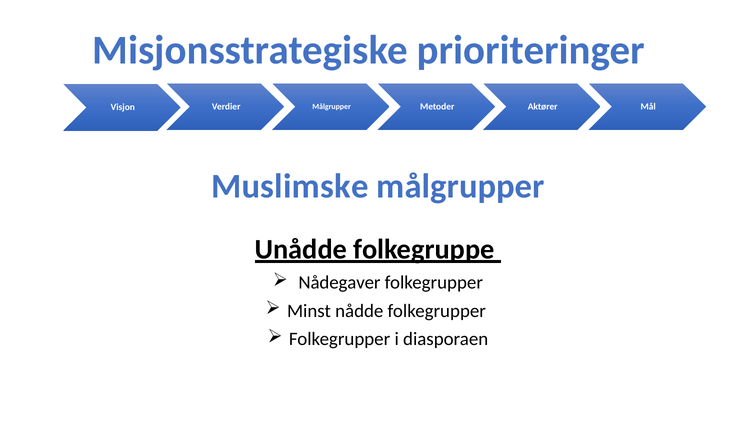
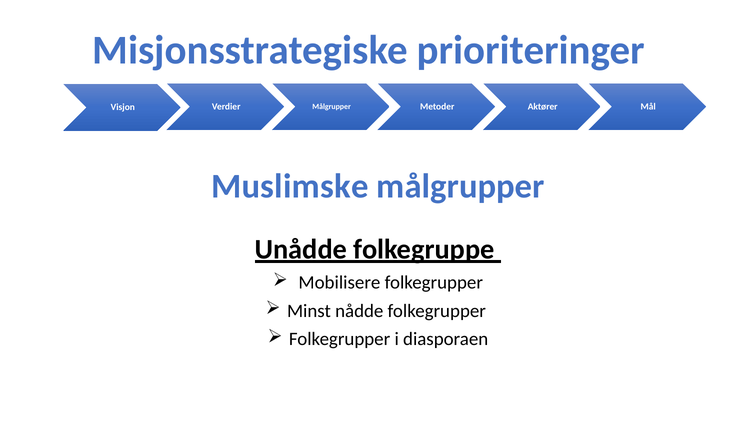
Nådegaver: Nådegaver -> Mobilisere (339, 283)
